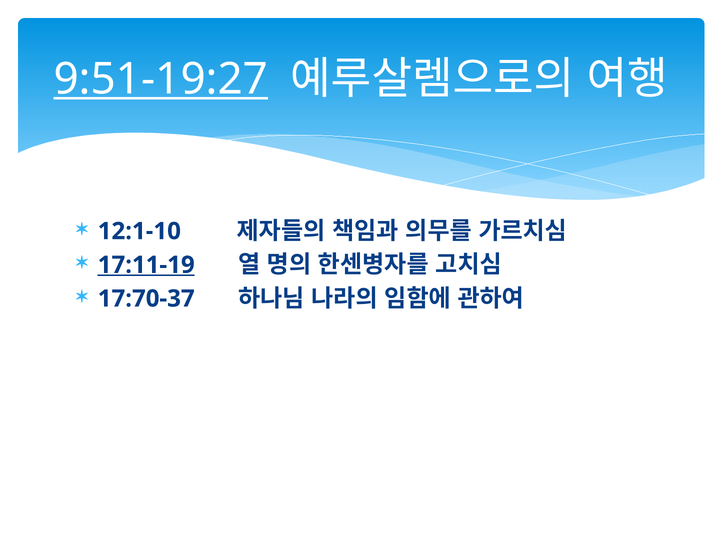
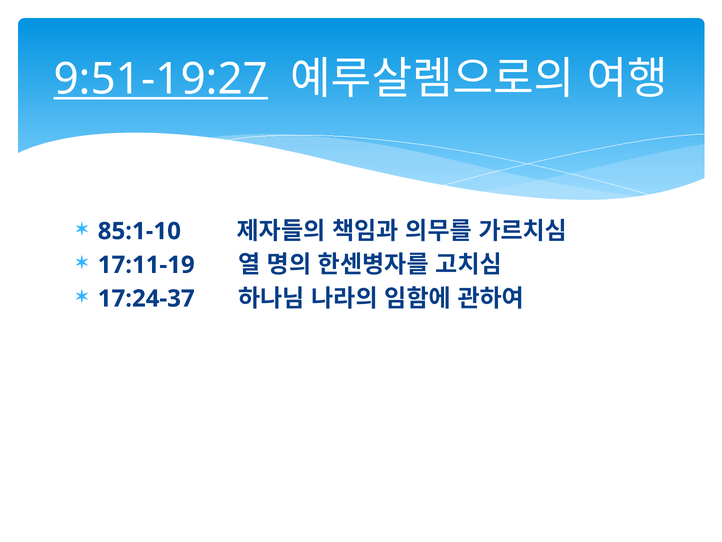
12:1-10: 12:1-10 -> 85:1-10 (139, 231)
17:11-19 underline: present -> none (146, 265)
17:70-37: 17:70-37 -> 17:24-37 (146, 298)
